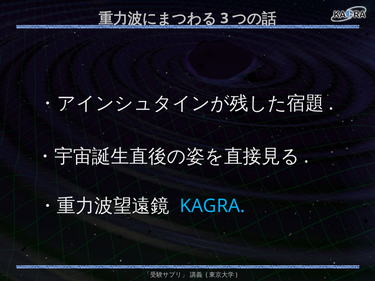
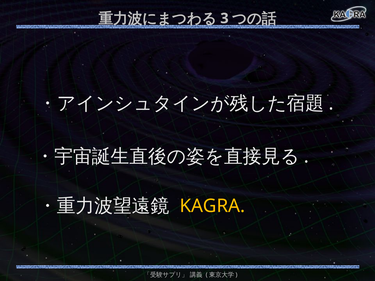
KAGRA colour: light blue -> yellow (212, 206)
